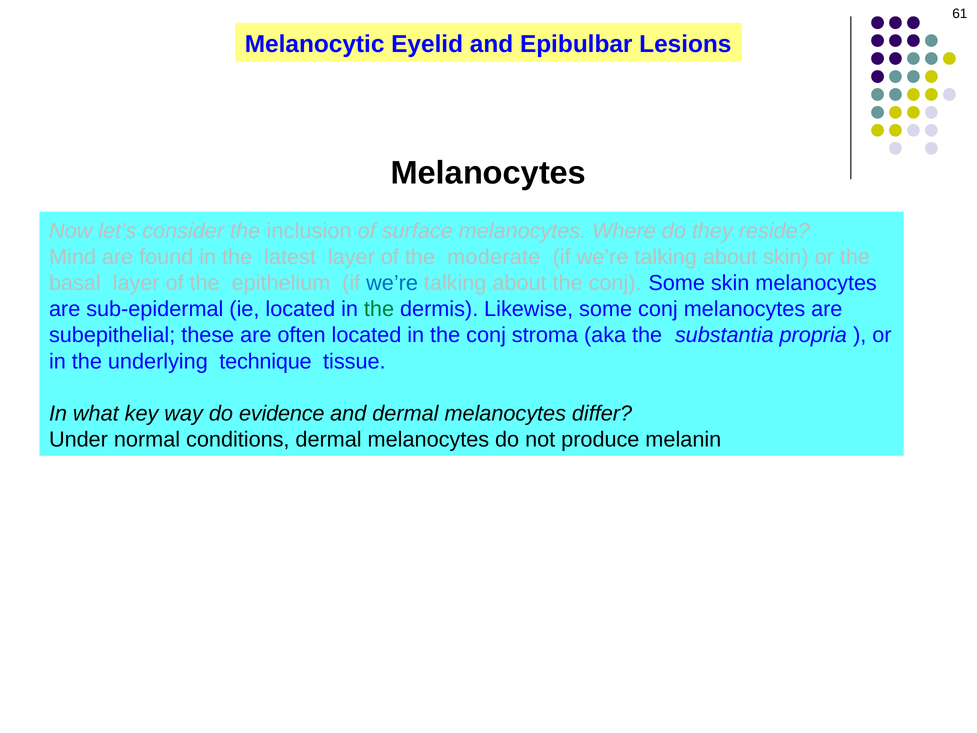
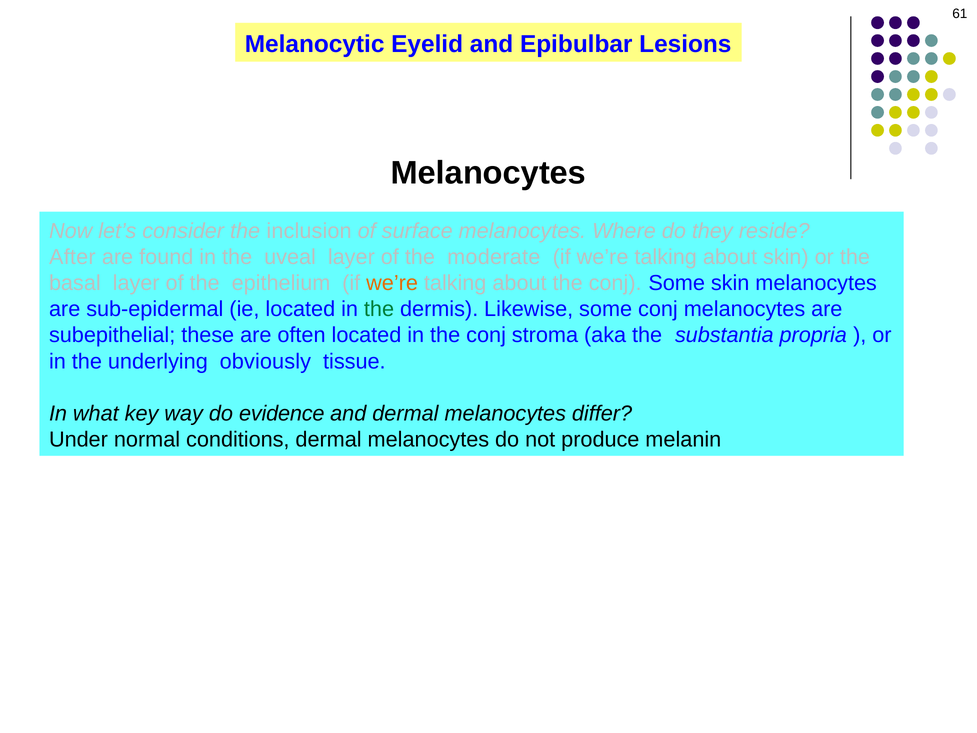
Mind: Mind -> After (72, 257)
latest: latest -> uveal (290, 257)
we’re colour: blue -> orange (392, 283)
technique: technique -> obviously (265, 361)
